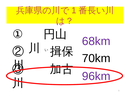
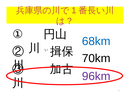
68km colour: purple -> blue (96, 41)
